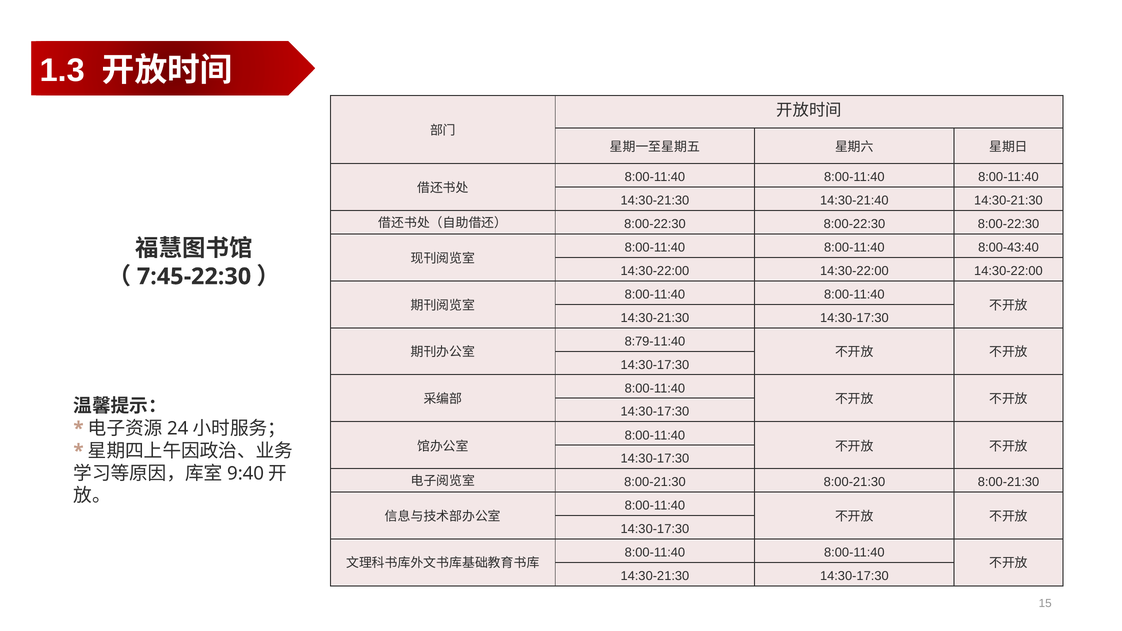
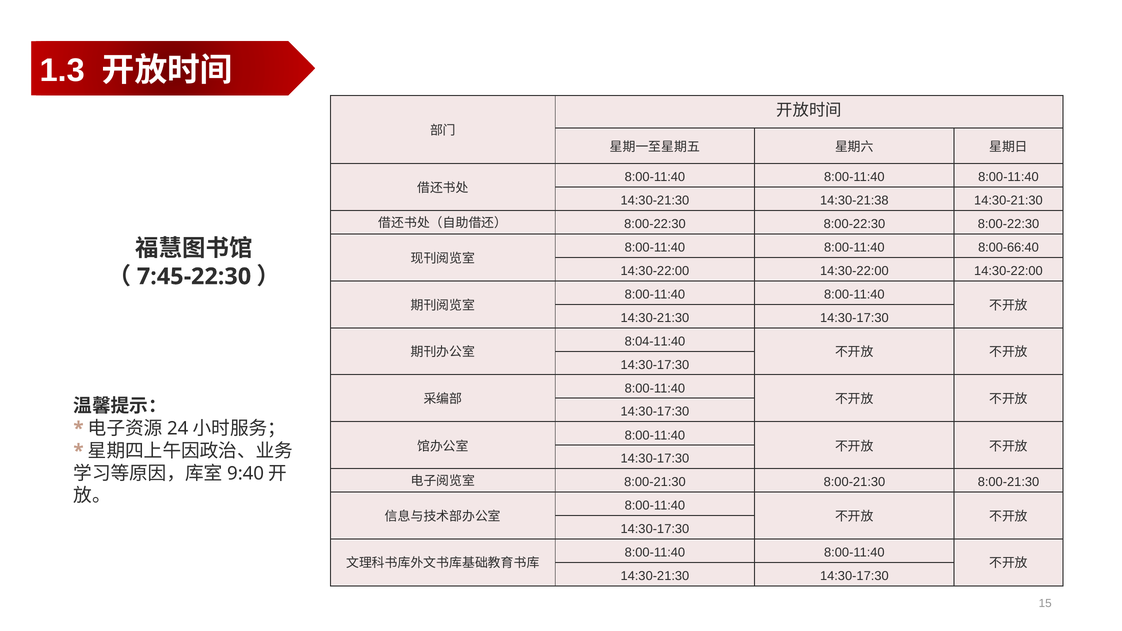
14:30-21:40: 14:30-21:40 -> 14:30-21:38 (854, 201)
8:00-43:40: 8:00-43:40 -> 8:00-66:40 (1008, 248)
8:79-11:40: 8:79-11:40 -> 8:04-11:40 (655, 341)
